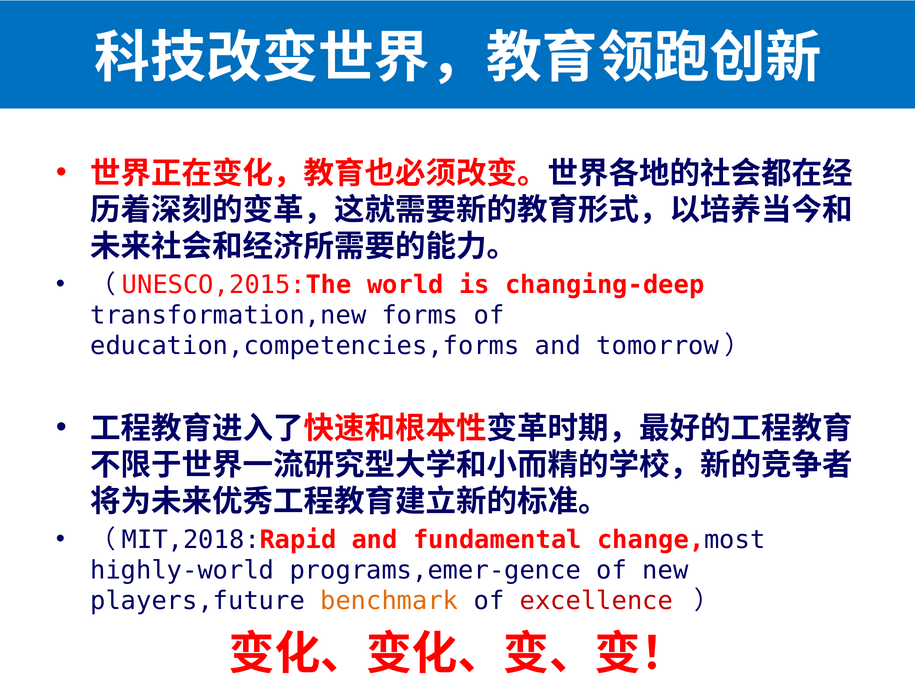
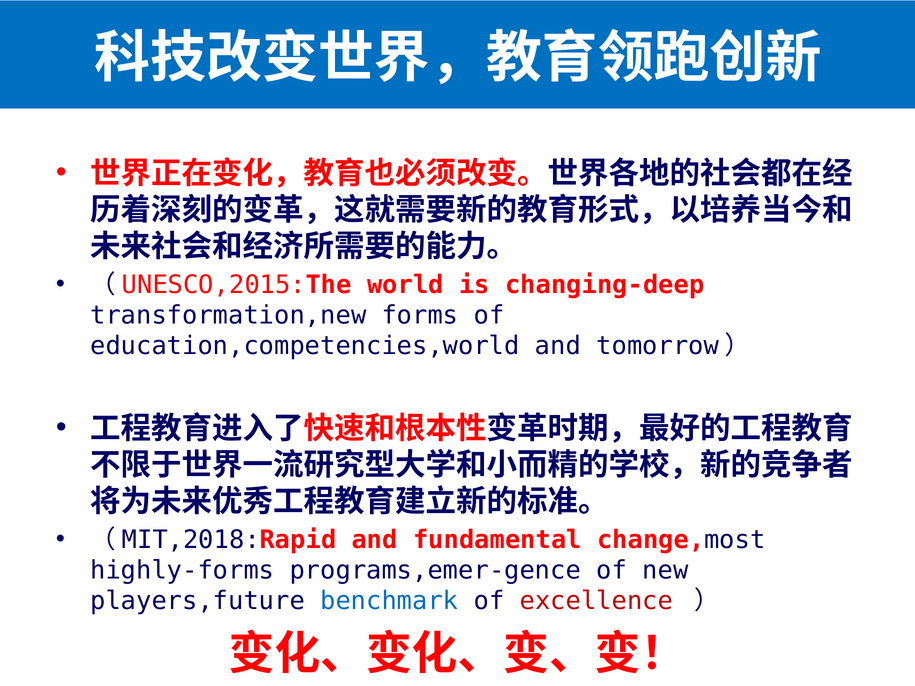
education,competencies,forms: education,competencies,forms -> education,competencies,world (305, 346)
highly-world: highly-world -> highly-forms (182, 571)
benchmark colour: orange -> blue (389, 601)
